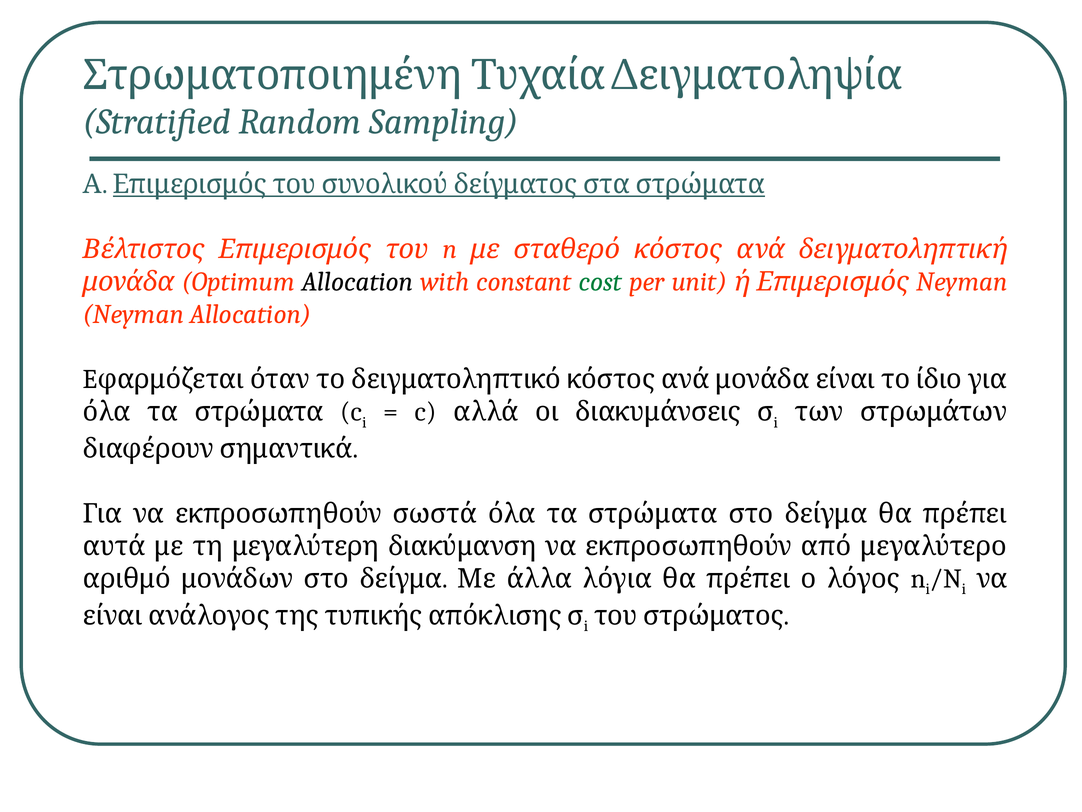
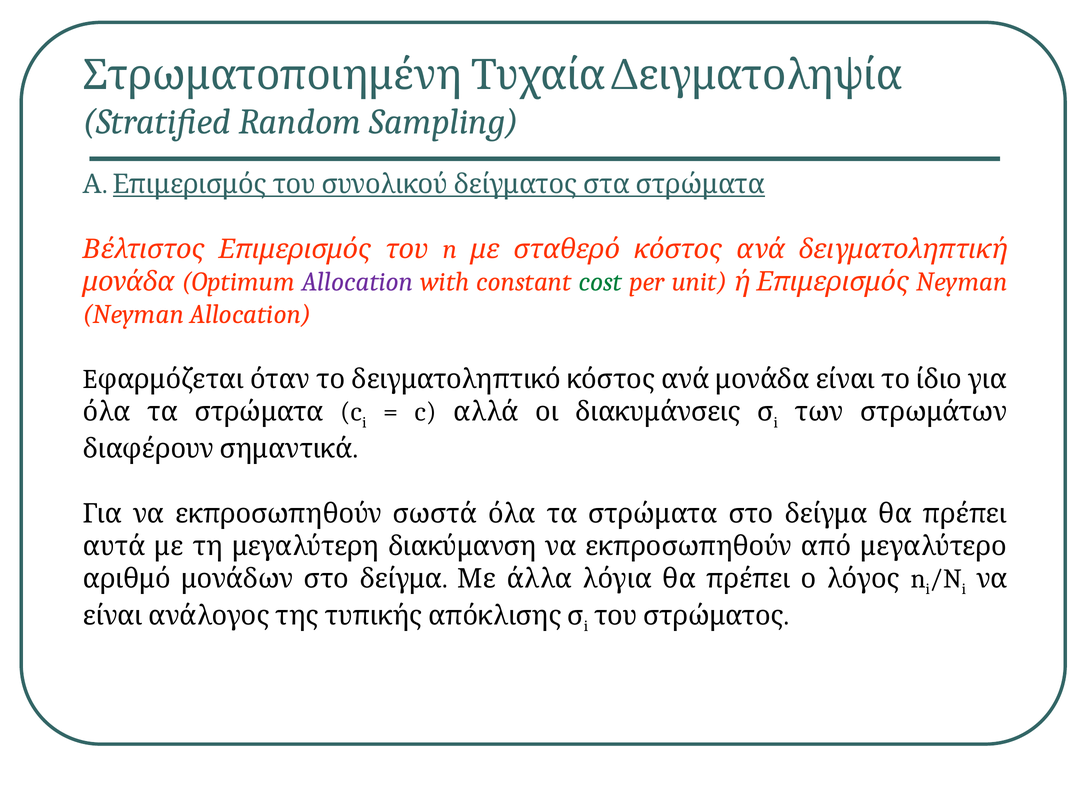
Allocation colour: black -> purple (358, 282)
